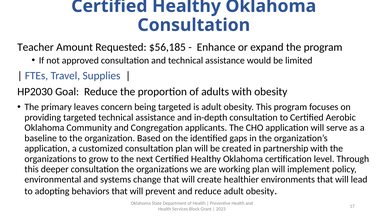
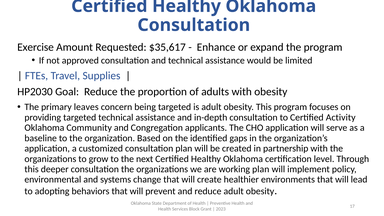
Teacher: Teacher -> Exercise (36, 47)
$56,185: $56,185 -> $35,617 (167, 47)
Aerobic: Aerobic -> Activity (341, 117)
